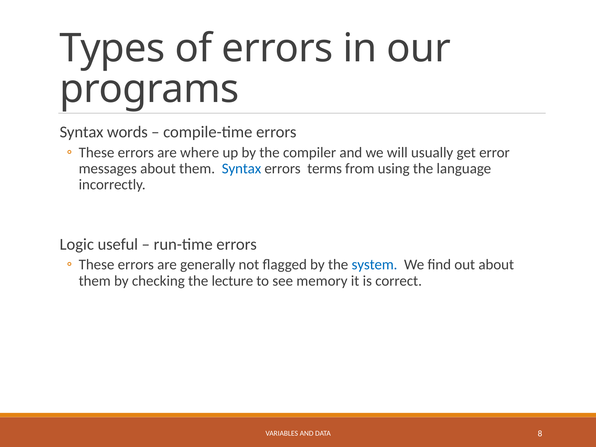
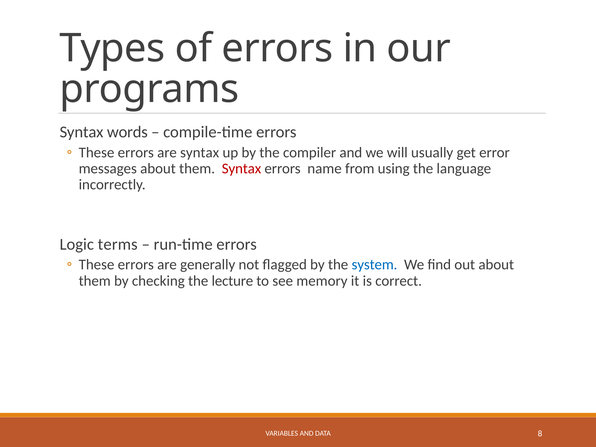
are where: where -> syntax (200, 152)
Syntax colour: blue -> red (241, 169)
terms: terms -> name (325, 169)
useful: useful -> terms (118, 244)
